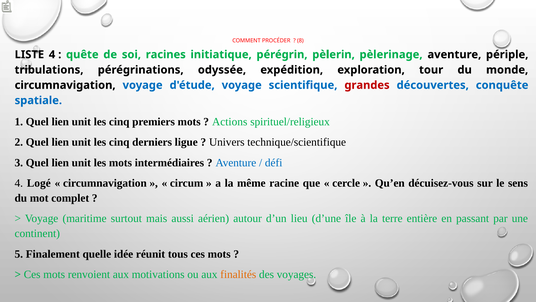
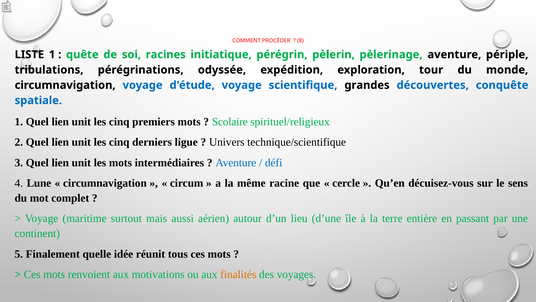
LISTE 4: 4 -> 1 (52, 54)
grandes colour: red -> black (367, 85)
Actions: Actions -> Scolaire (230, 122)
Logé: Logé -> Lune (39, 183)
